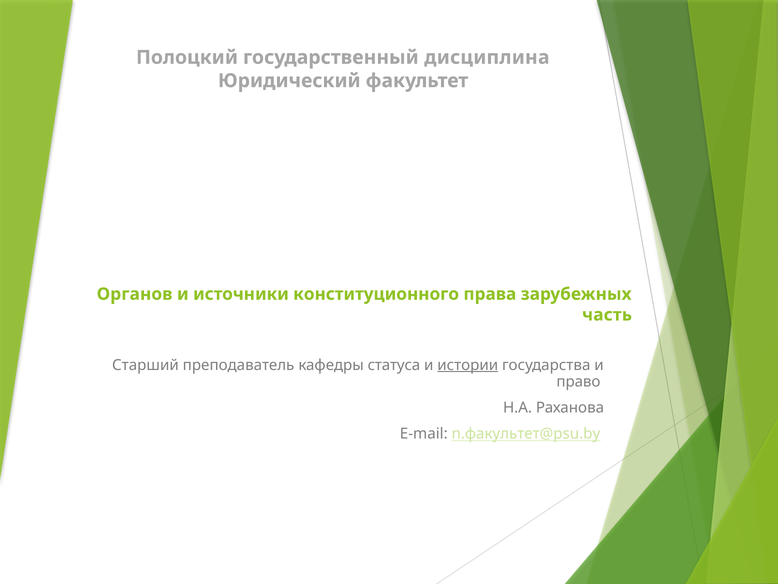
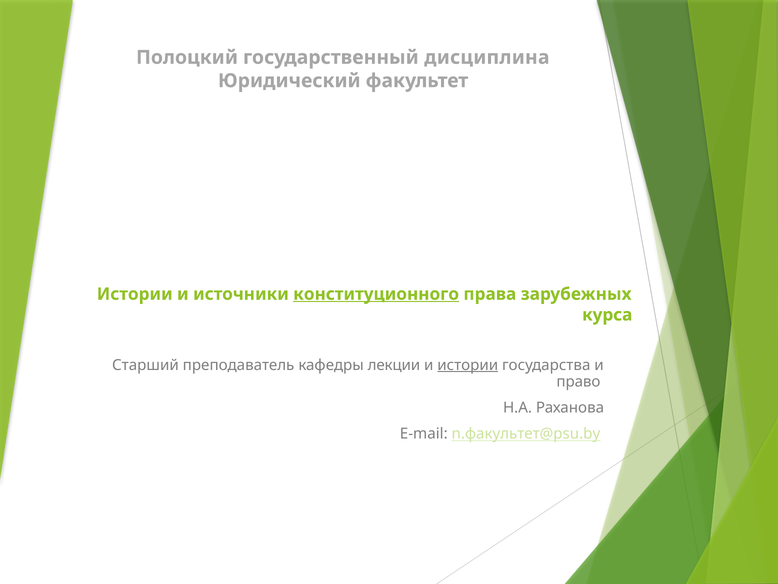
Органов: Органов -> Истории (135, 294)
конституционного underline: none -> present (376, 294)
часть: часть -> курса (607, 315)
статуса: статуса -> лекции (394, 365)
